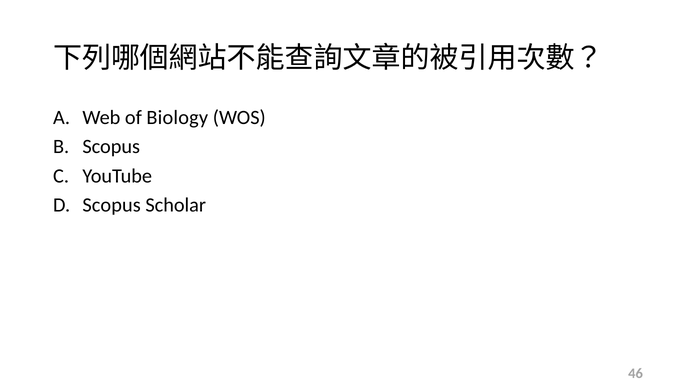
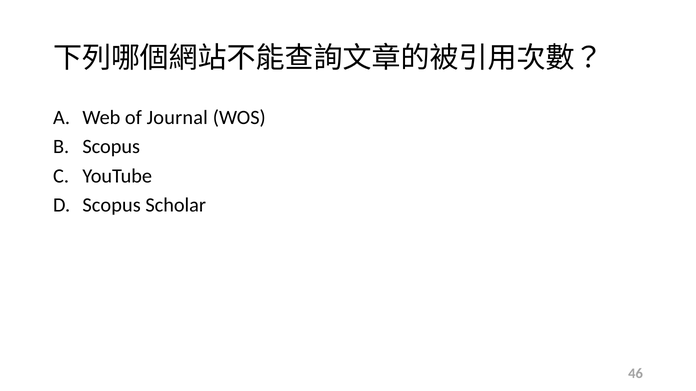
Biology: Biology -> Journal (177, 118)
